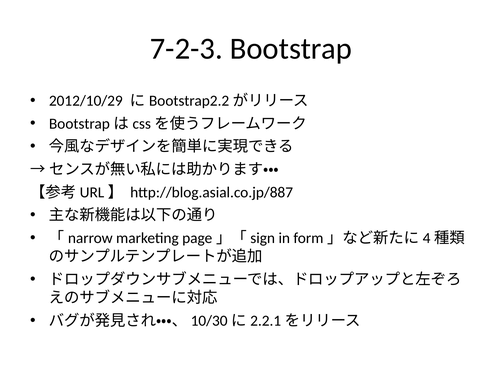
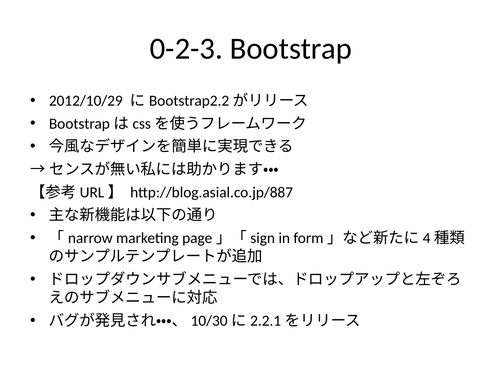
7-2-3: 7-2-3 -> 0-2-3 (186, 49)
